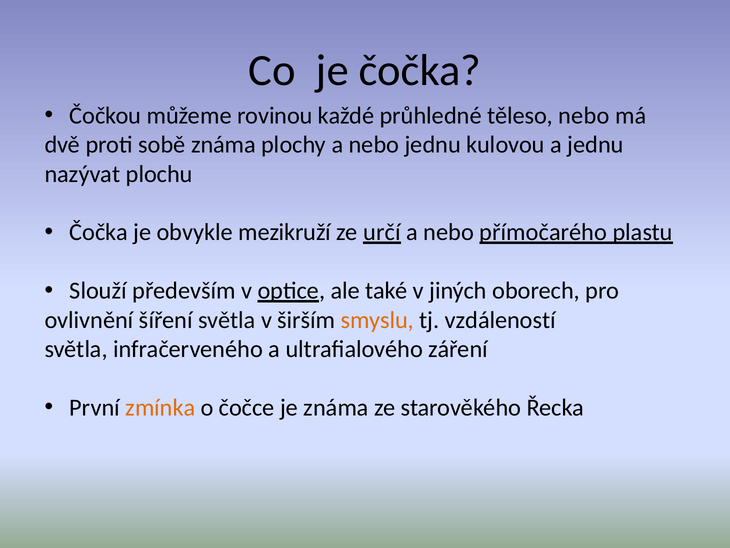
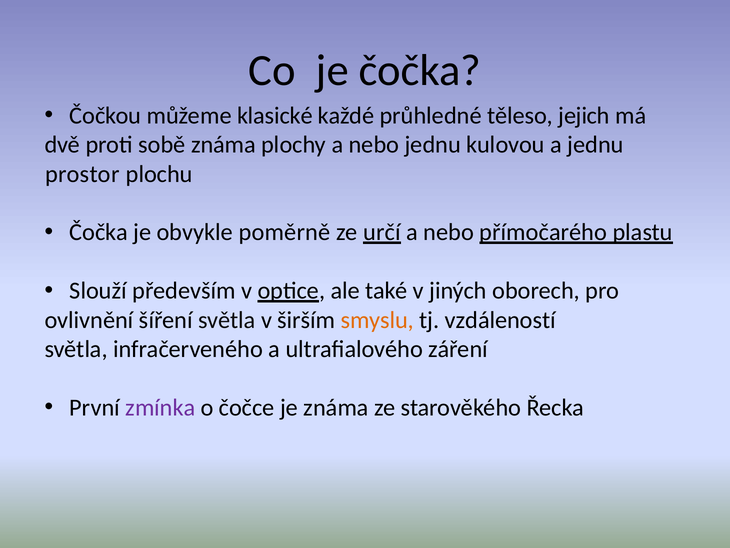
rovinou: rovinou -> klasické (275, 115)
těleso nebo: nebo -> jejich (584, 115)
nazývat: nazývat -> prostor (82, 174)
mezikruží: mezikruží -> poměrně (284, 232)
zmínka colour: orange -> purple (160, 407)
